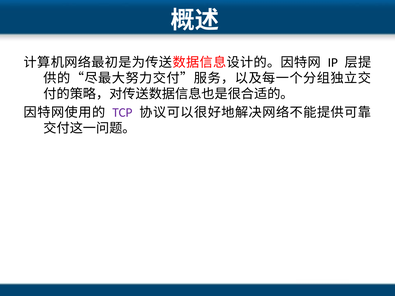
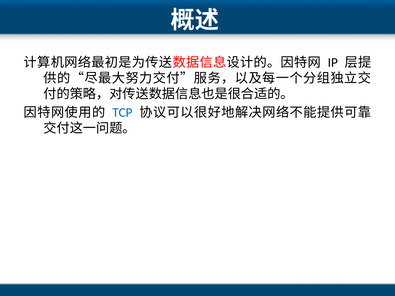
TCP colour: purple -> blue (122, 113)
